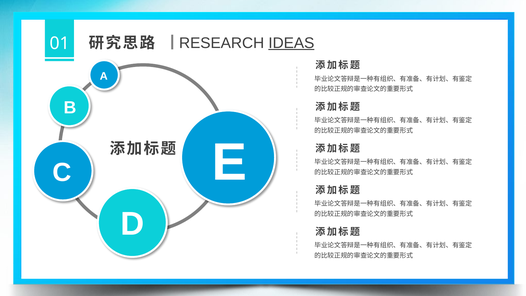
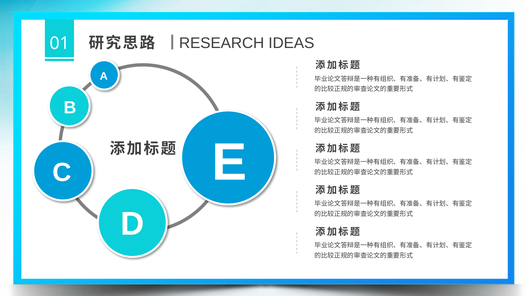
IDEAS underline: present -> none (291, 43)
